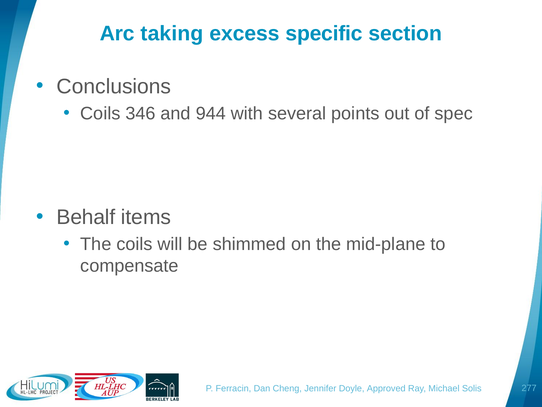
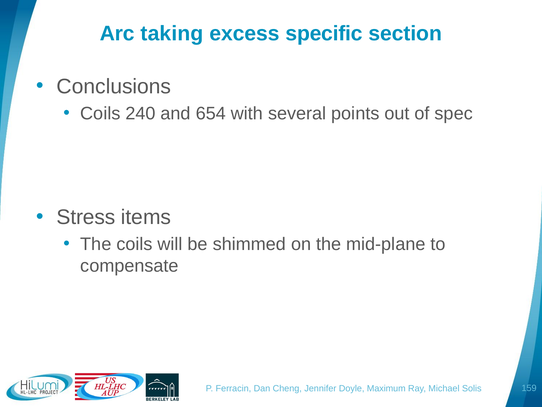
346: 346 -> 240 (141, 113)
944: 944 -> 654 (211, 113)
Behalf: Behalf -> Stress (86, 217)
Approved: Approved -> Maximum (386, 388)
277: 277 -> 159 (529, 388)
